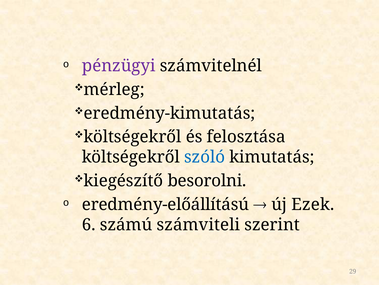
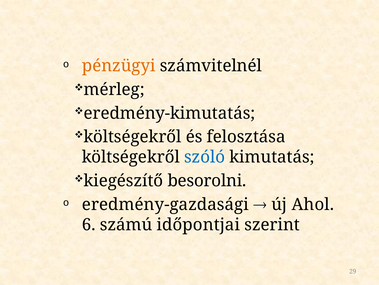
pénzügyi colour: purple -> orange (119, 66)
eredmény-előállítású: eredmény-előállítású -> eredmény-gazdasági (165, 204)
Ezek: Ezek -> Ahol (313, 204)
számviteli: számviteli -> időpontjai (198, 224)
